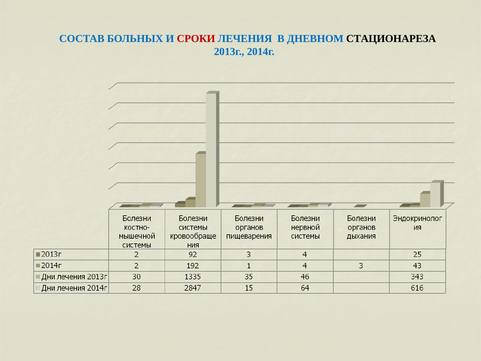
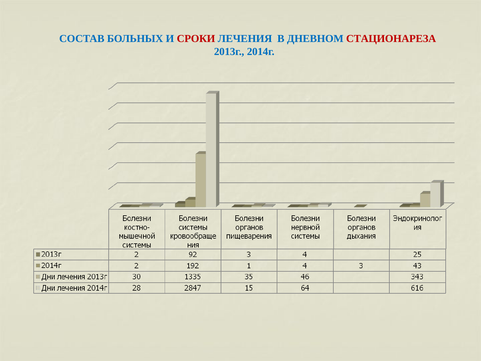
СТАЦИОНАРЕЗА colour: black -> red (391, 39)
